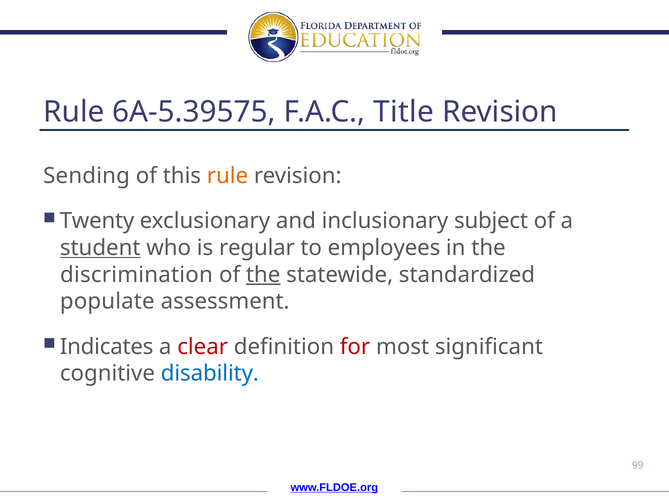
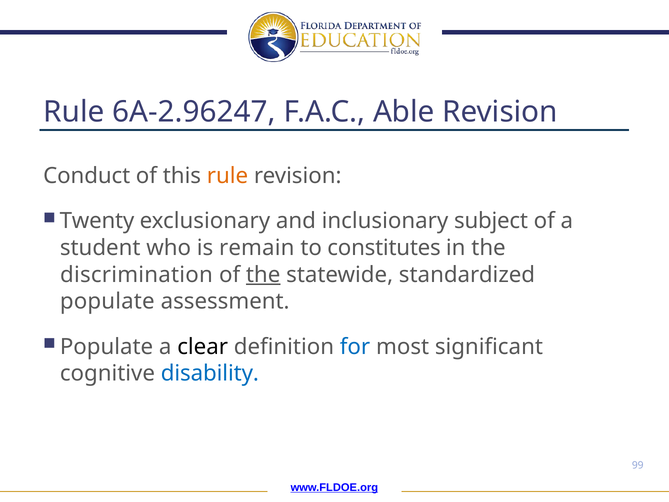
6A-5.39575: 6A-5.39575 -> 6A-2.96247 (194, 112)
Title: Title -> Able (404, 112)
Sending: Sending -> Conduct (87, 176)
student underline: present -> none (100, 248)
regular: regular -> remain (257, 248)
employees: employees -> constitutes (384, 248)
Indicates: Indicates -> Populate (107, 347)
clear colour: red -> black (203, 347)
for colour: red -> blue (355, 347)
